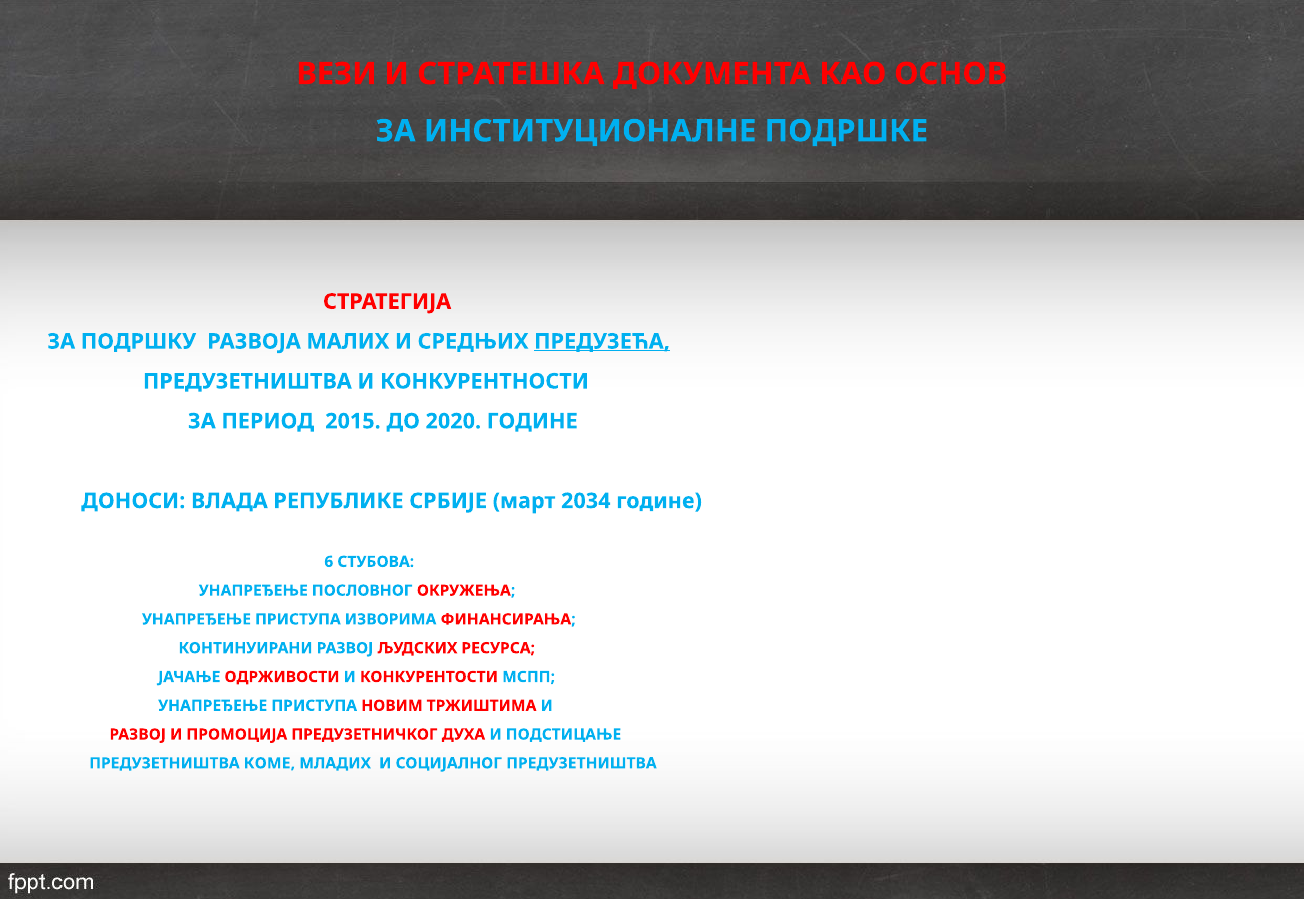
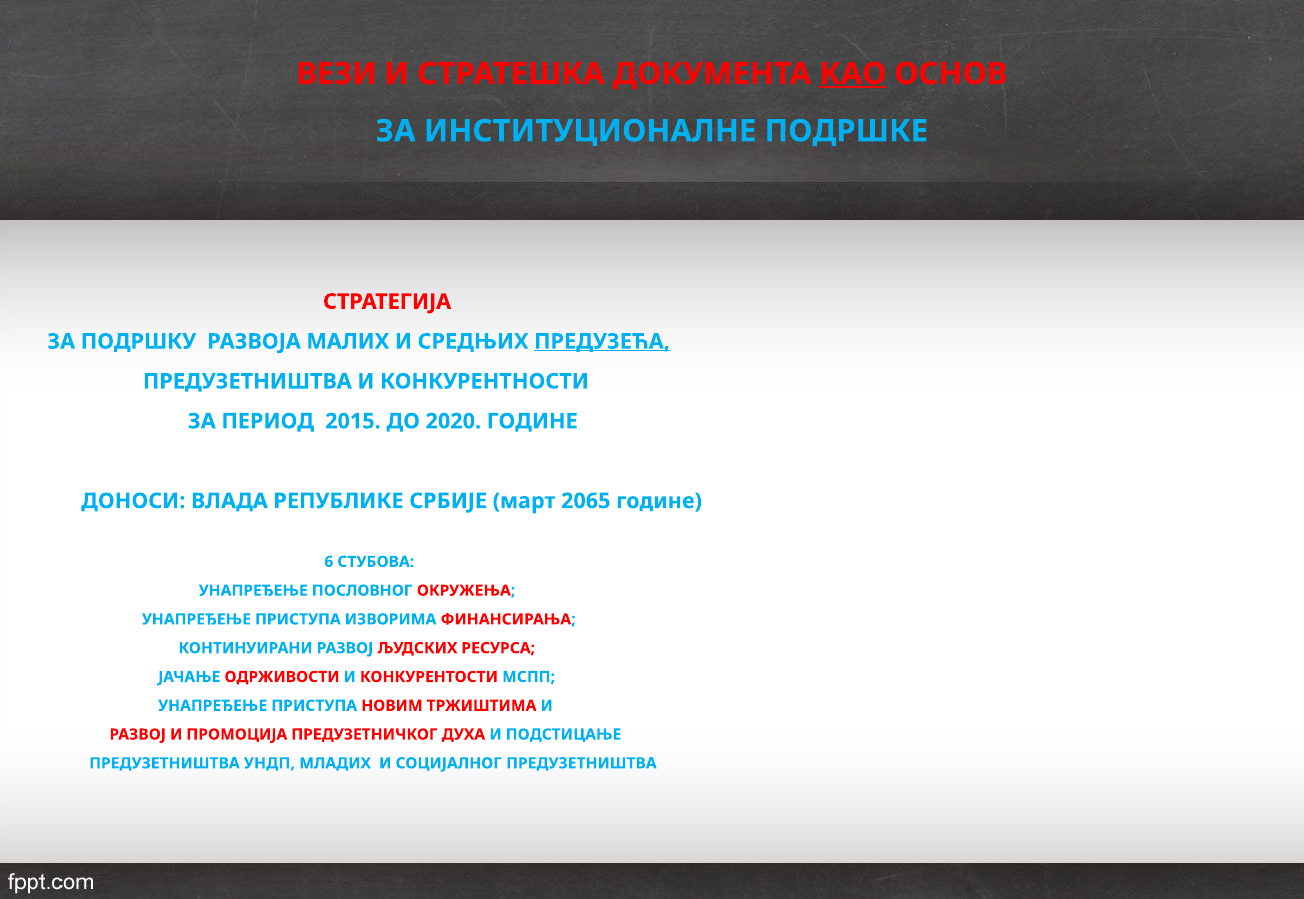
КАО underline: none -> present (853, 74)
2034: 2034 -> 2065 (586, 501)
КОМЕ: КОМЕ -> УНДП (269, 763)
